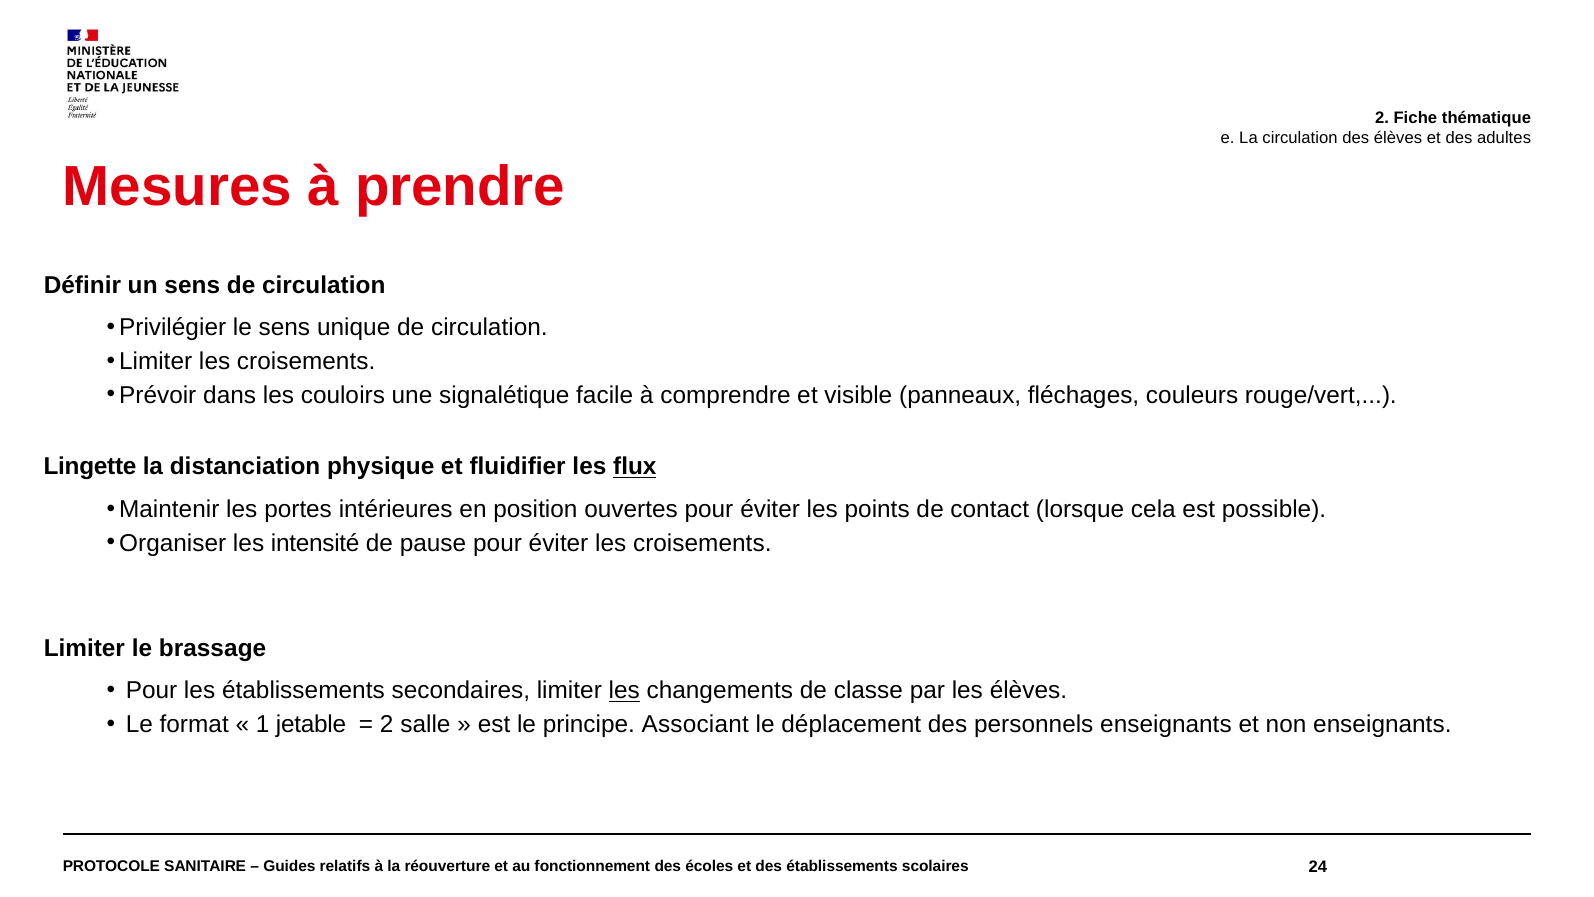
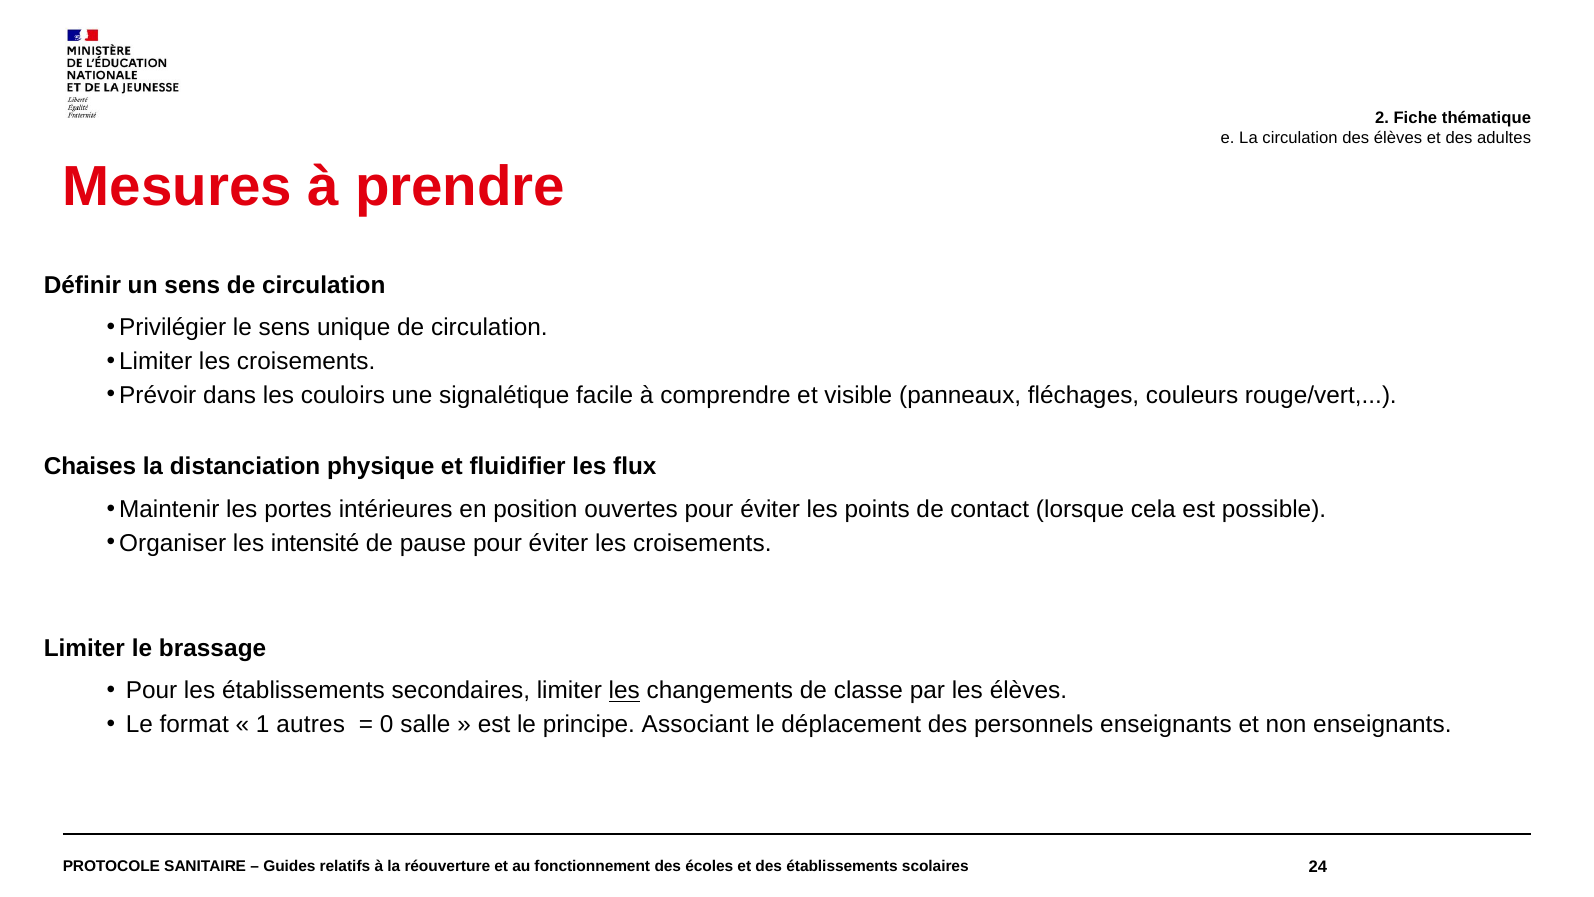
Lingette: Lingette -> Chaises (90, 467)
flux underline: present -> none (635, 467)
jetable: jetable -> autres (311, 724)
2: 2 -> 0 (387, 724)
